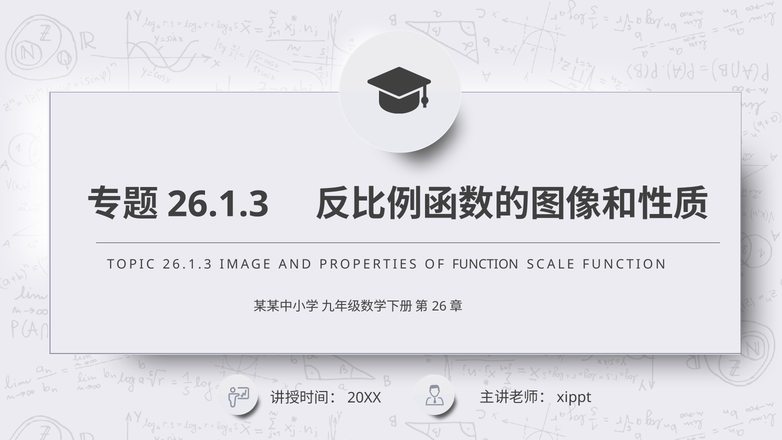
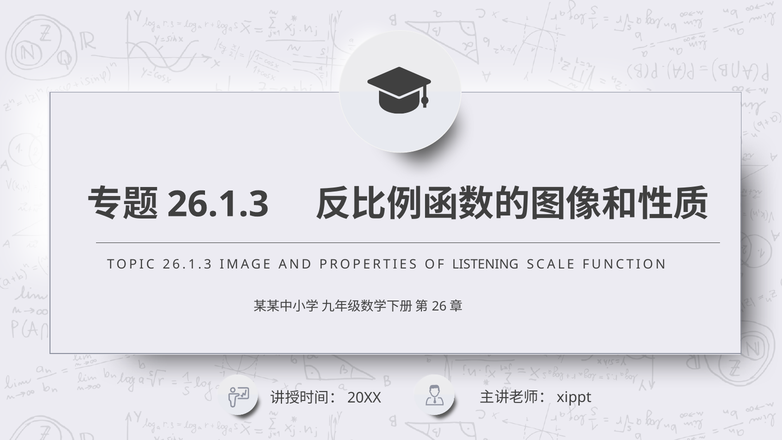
OF FUNCTION: FUNCTION -> LISTENING (485, 264)
